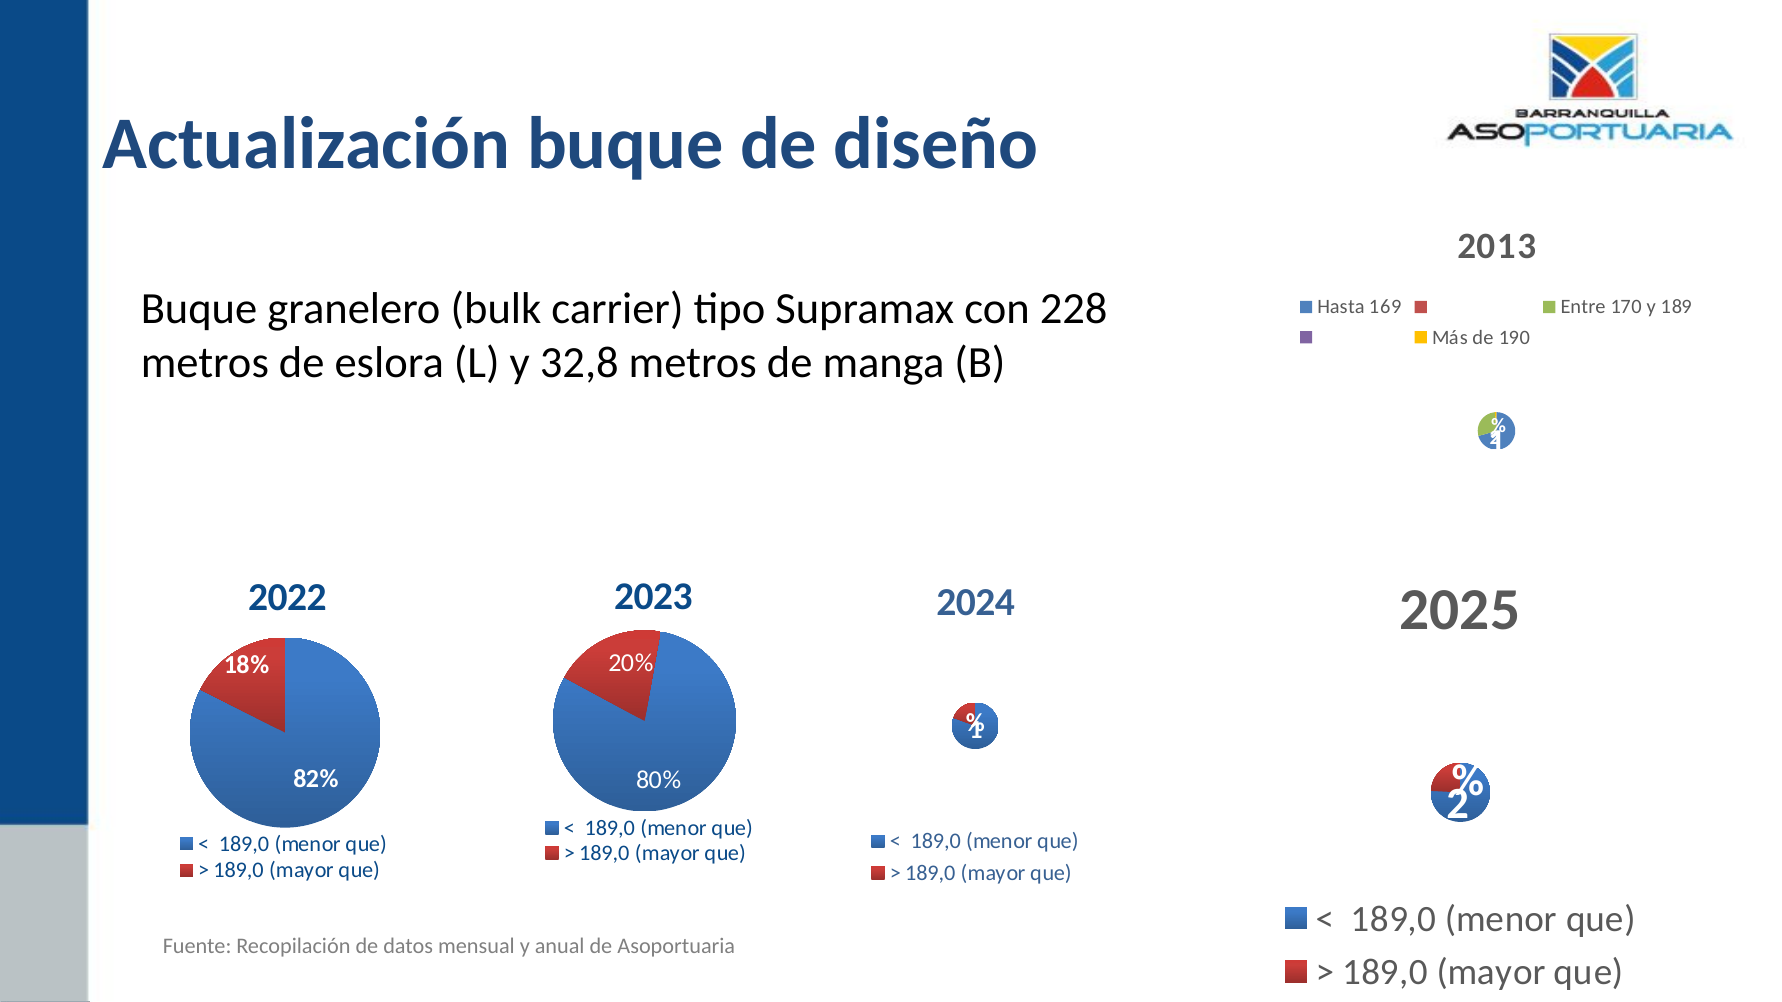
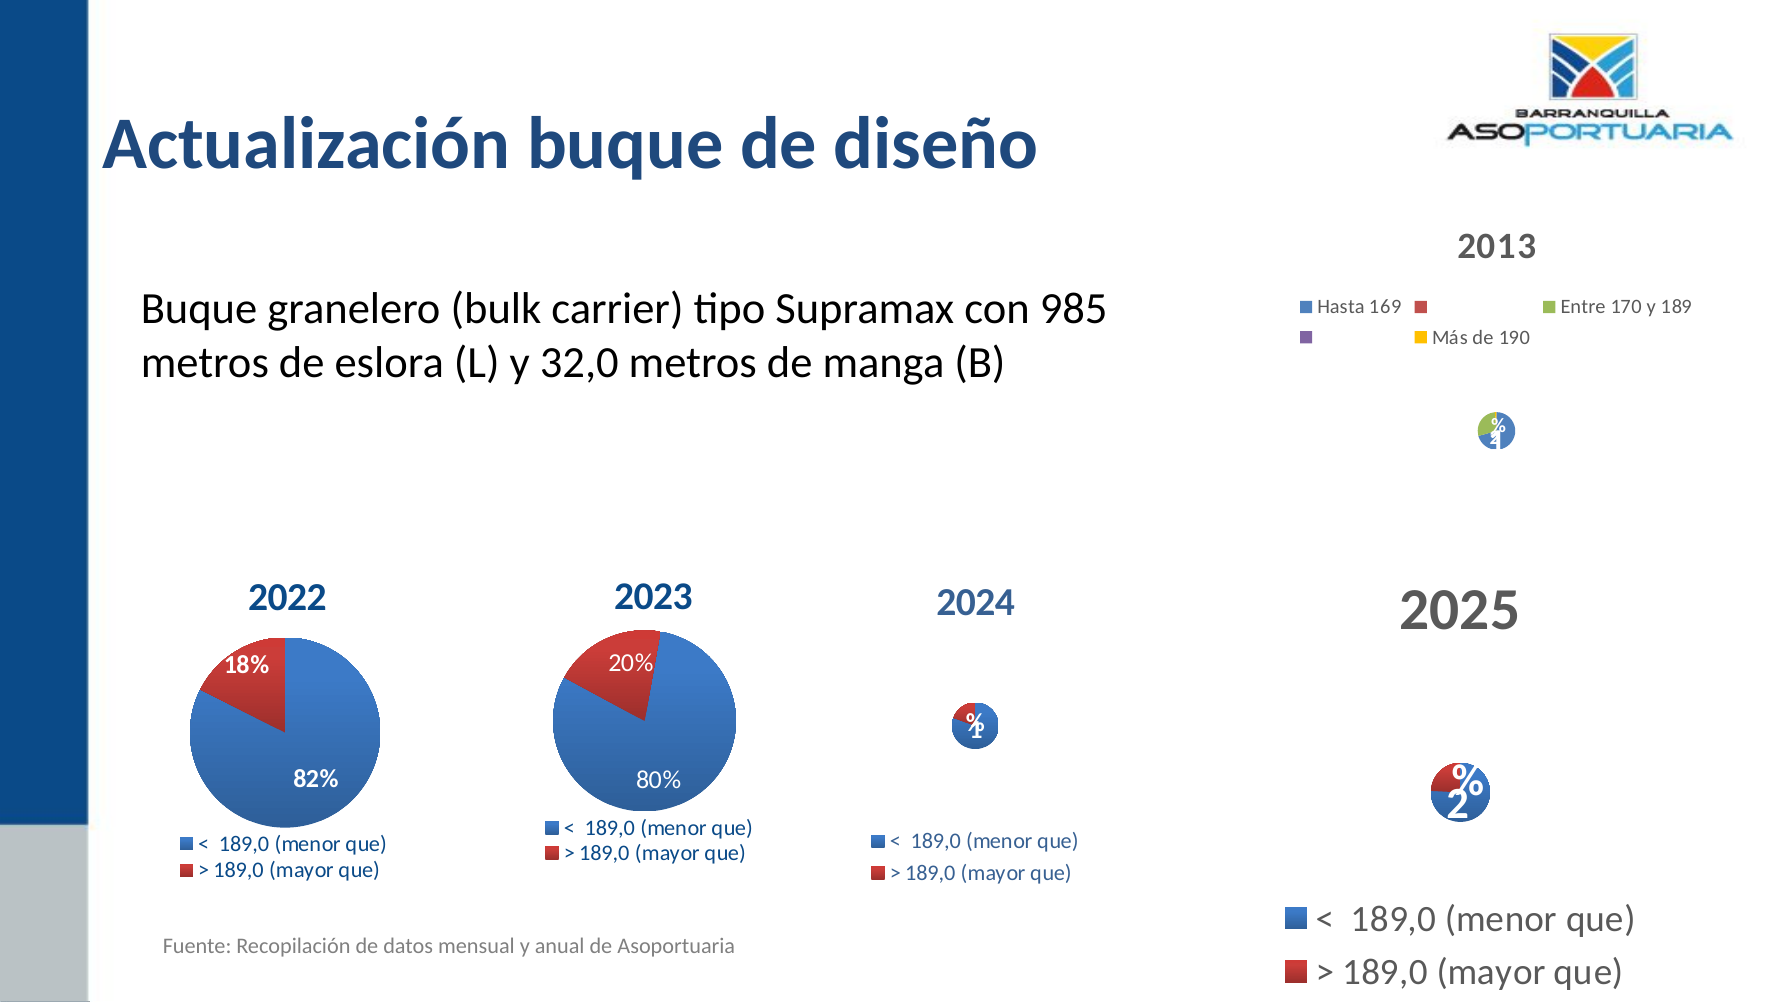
228: 228 -> 985 (1074, 309)
32,8: 32,8 -> 32,0 (579, 363)
